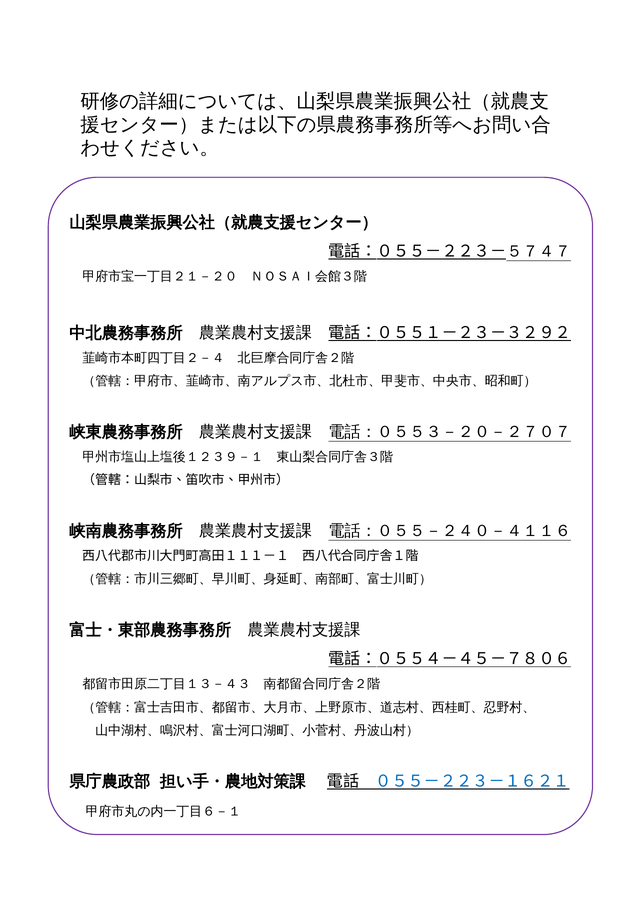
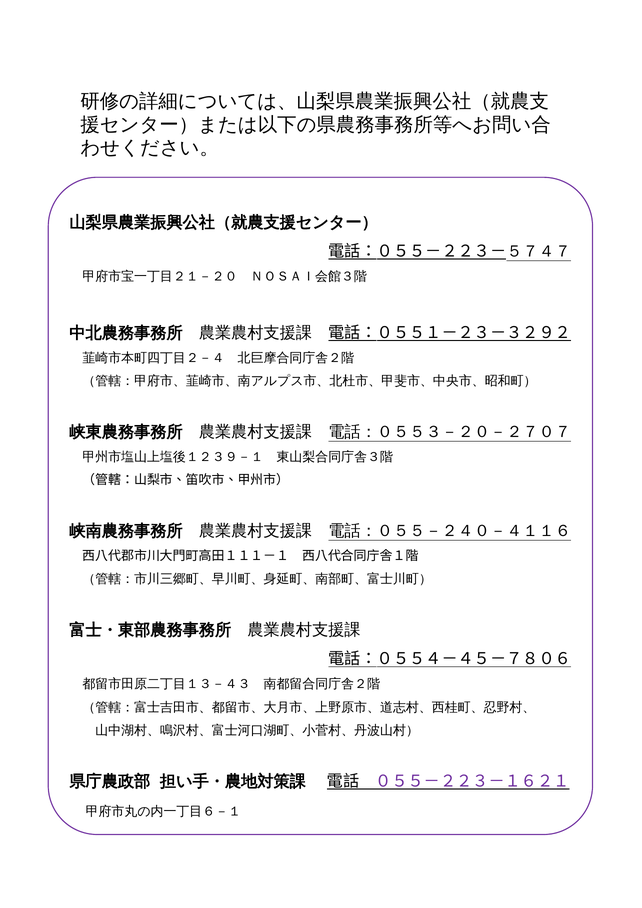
０５５－２２３－１６２１ colour: blue -> purple (472, 781)
